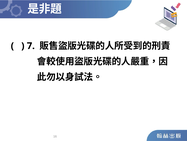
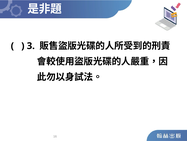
7: 7 -> 3 (31, 46)
